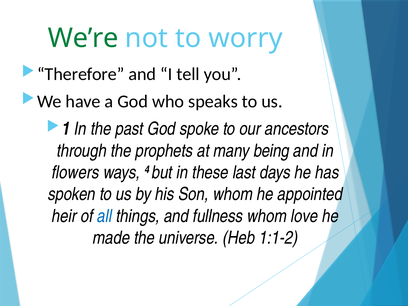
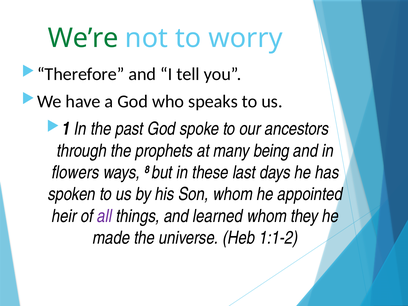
4: 4 -> 8 (147, 170)
all colour: blue -> purple (105, 216)
fullness: fullness -> learned (218, 216)
love: love -> they (305, 216)
